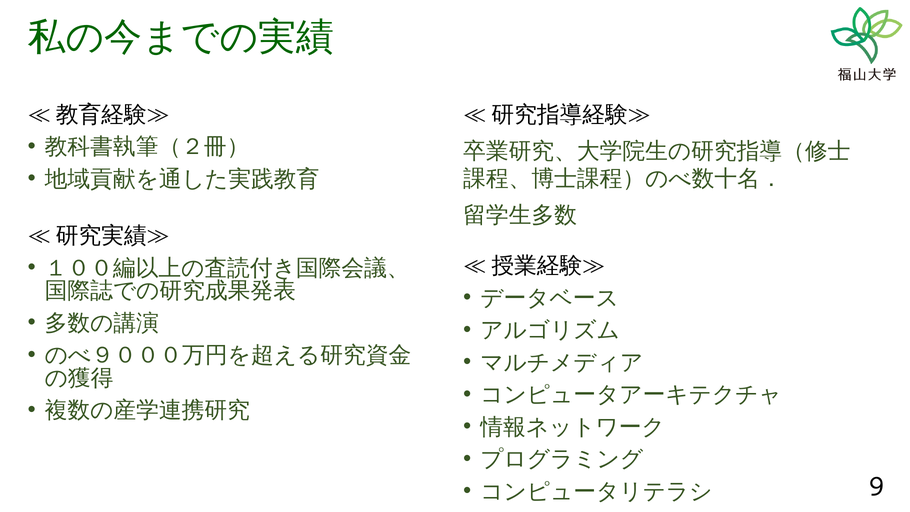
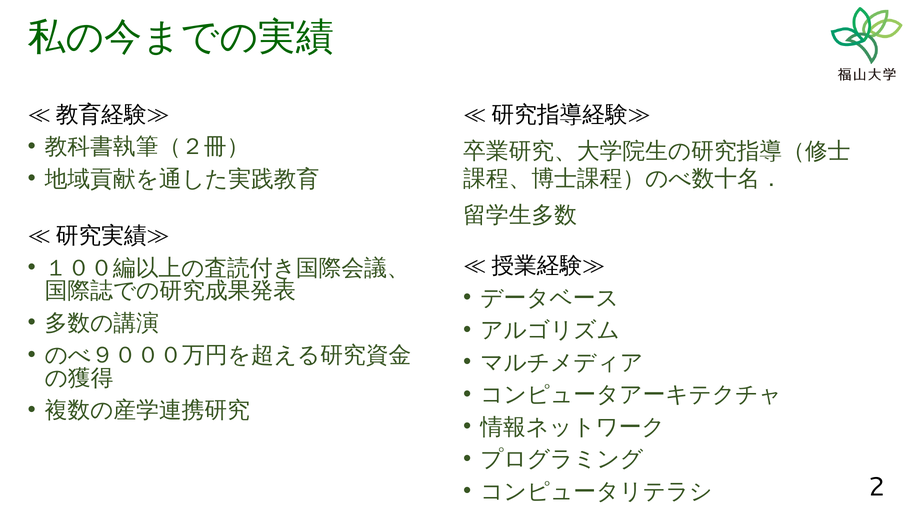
9: 9 -> 2 (877, 487)
